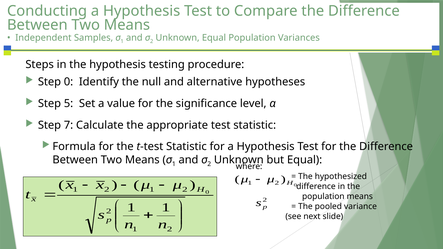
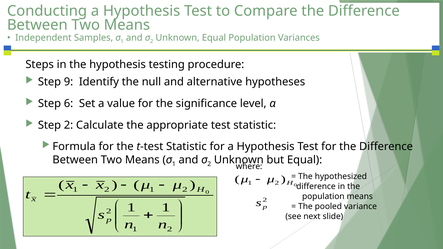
Step 0: 0 -> 9 (69, 82)
5: 5 -> 6 (69, 104)
Step 7: 7 -> 2 (69, 125)
